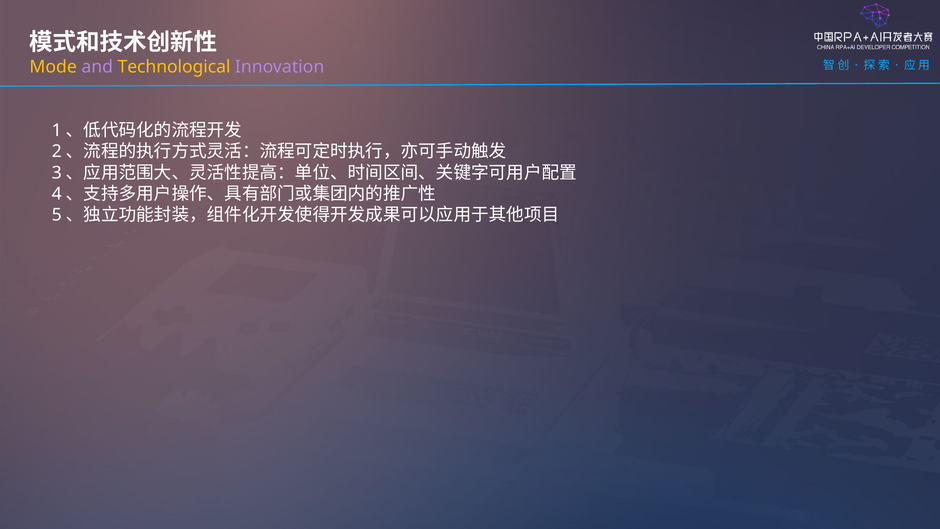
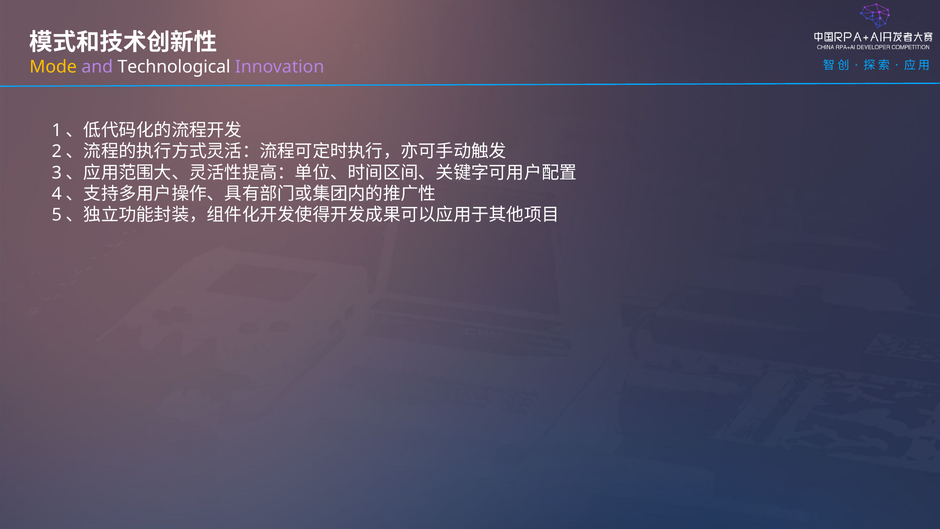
Technological colour: yellow -> white (174, 67)
